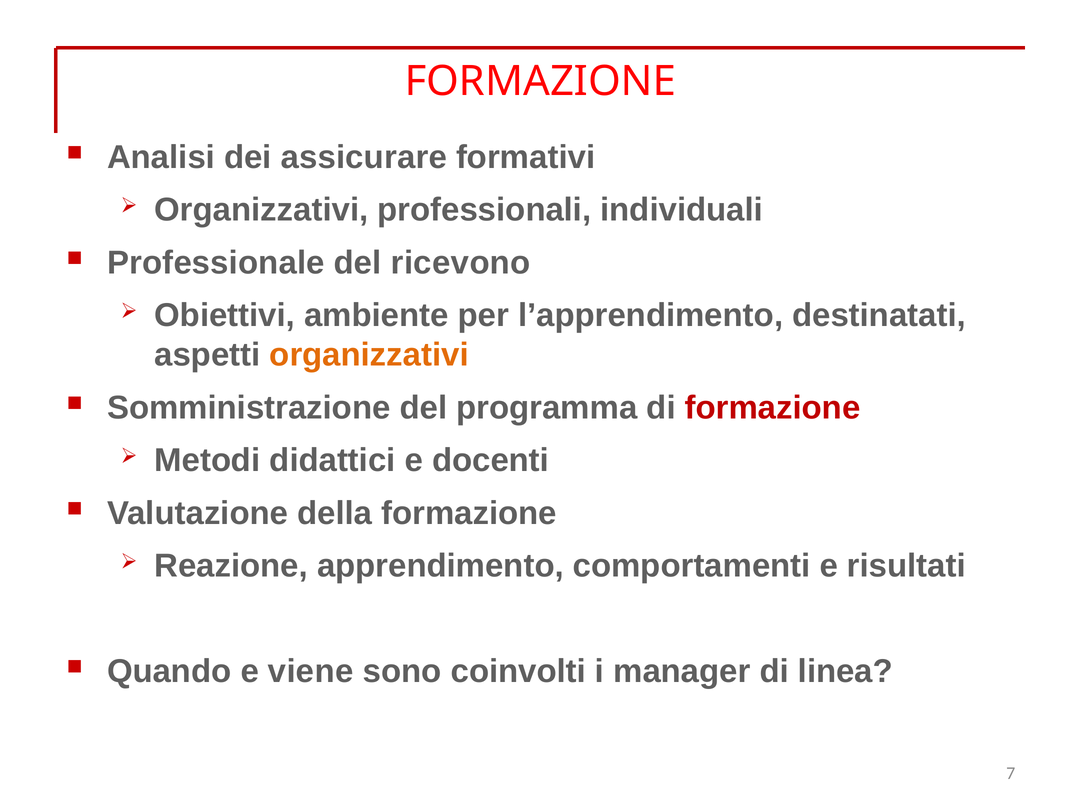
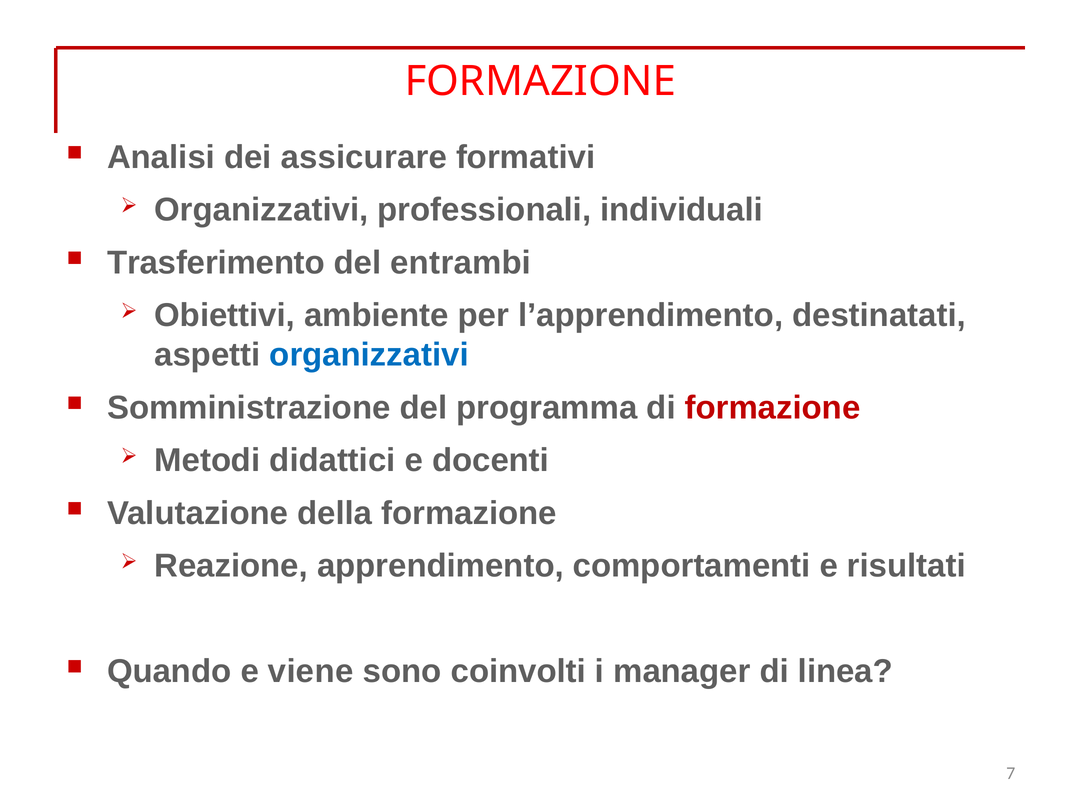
Professionale: Professionale -> Trasferimento (216, 263)
ricevono: ricevono -> entrambi (461, 263)
organizzativi colour: orange -> blue (369, 355)
